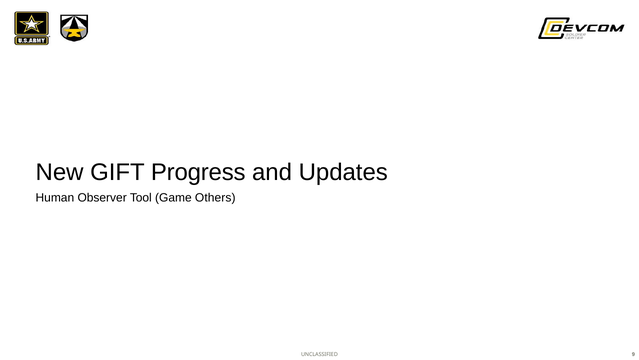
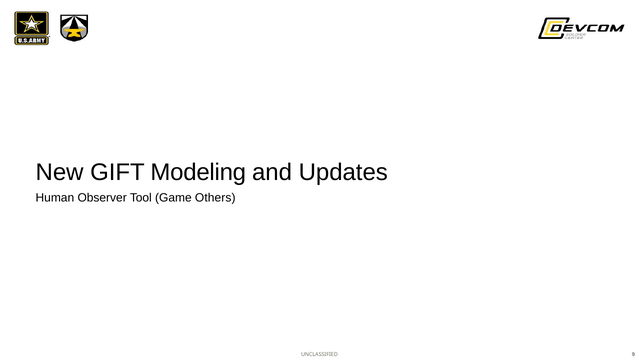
Progress: Progress -> Modeling (198, 172)
